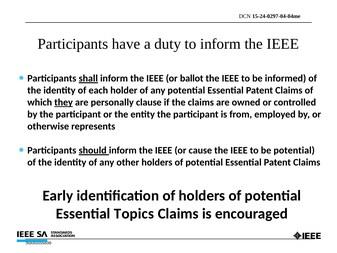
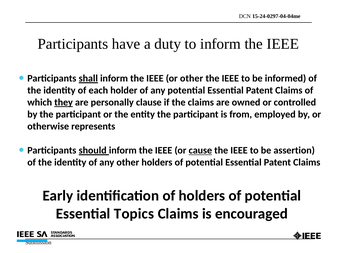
or ballot: ballot -> other (192, 78)
cause underline: none -> present (200, 150)
be potential: potential -> assertion (294, 150)
